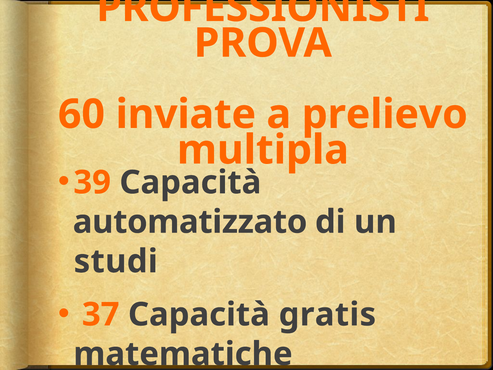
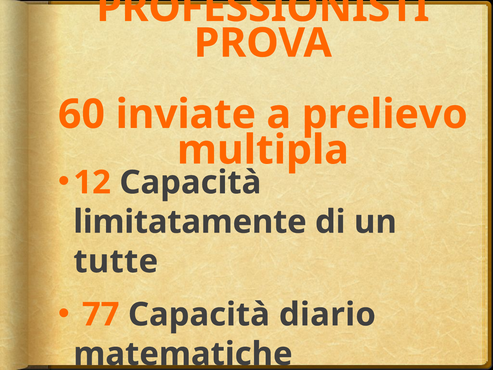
39: 39 -> 12 (92, 182)
automatizzato: automatizzato -> limitatamente (190, 222)
studi: studi -> tutte (116, 261)
37: 37 -> 77 (101, 314)
gratis: gratis -> diario (327, 314)
